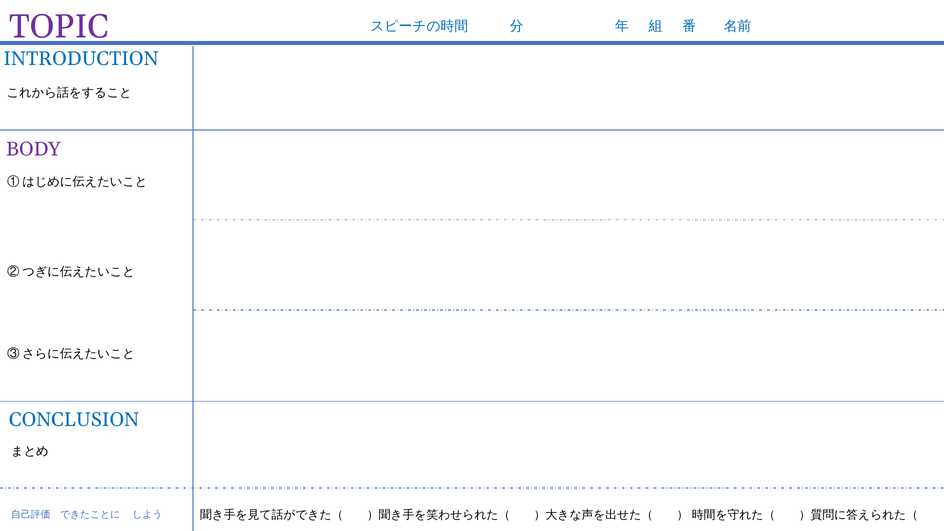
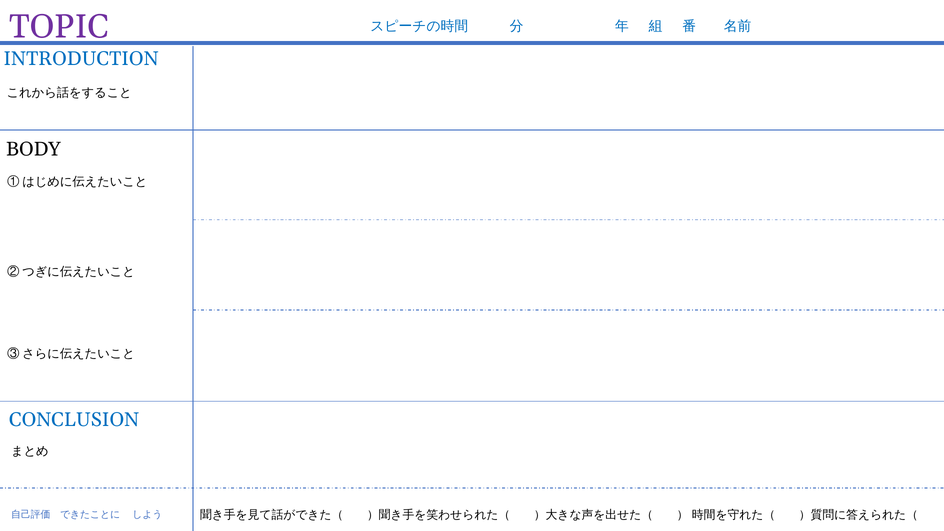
BODY colour: purple -> black (33, 149)
